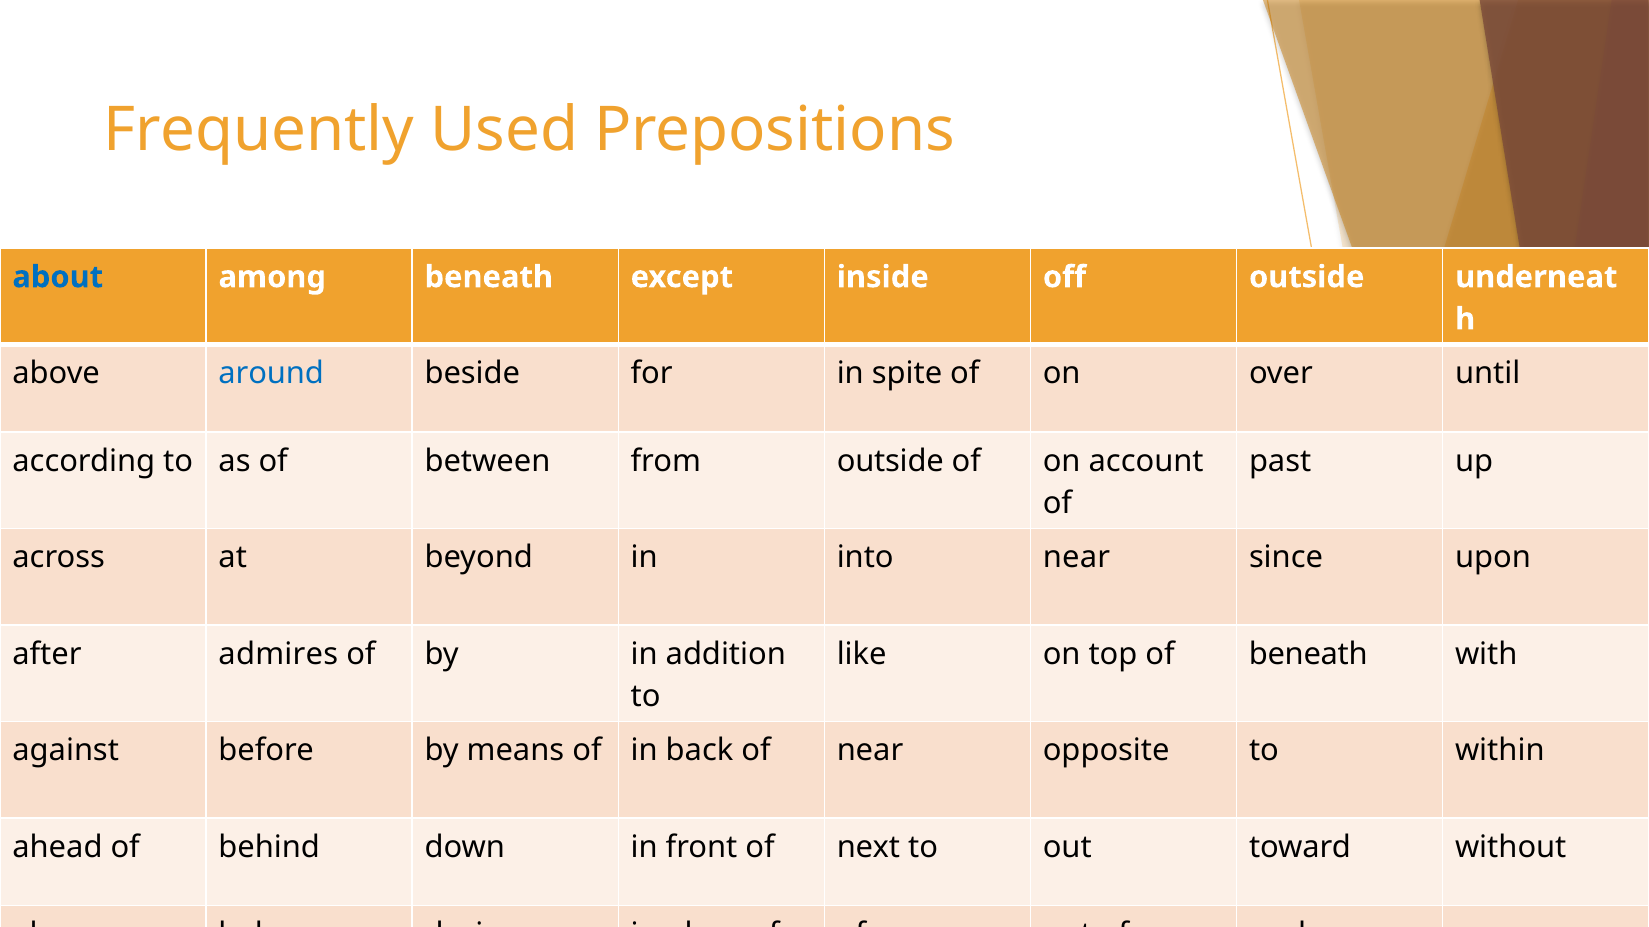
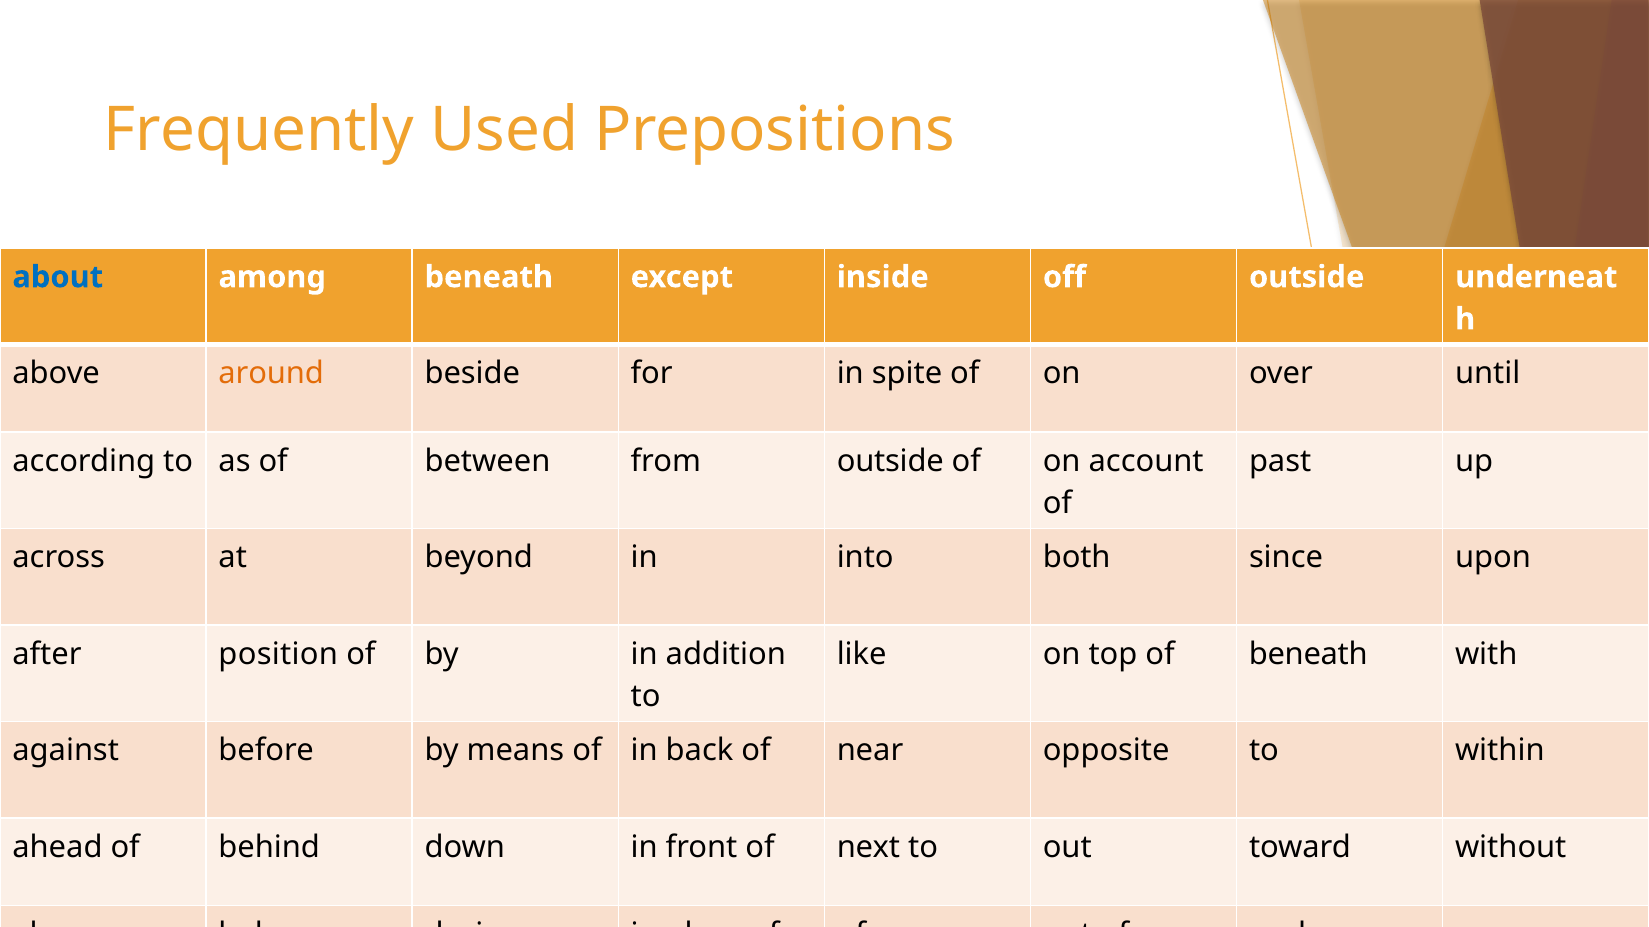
around colour: blue -> orange (271, 374)
into near: near -> both (1077, 558)
admires: admires -> position (278, 654)
